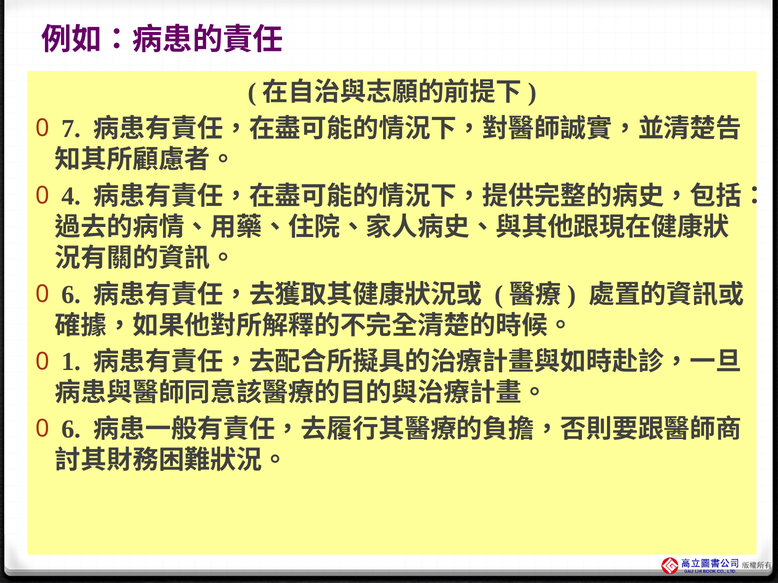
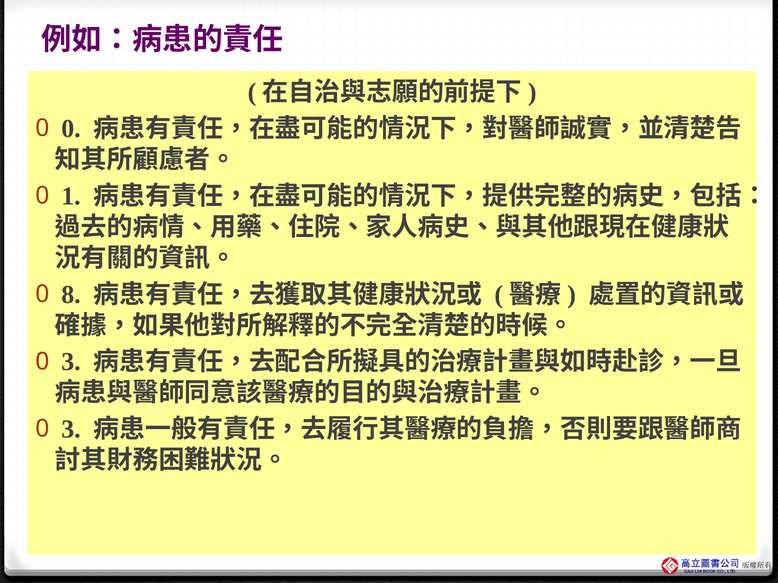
7: 7 -> 0 (71, 129)
4: 4 -> 1 (71, 196)
6: 6 -> 8 (71, 295)
1: 1 -> 3 (71, 362)
6: 6 -> 3 (71, 430)
